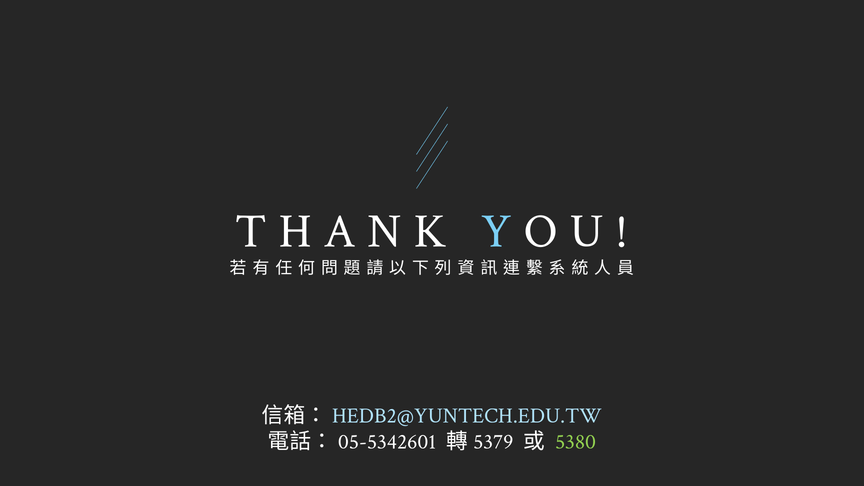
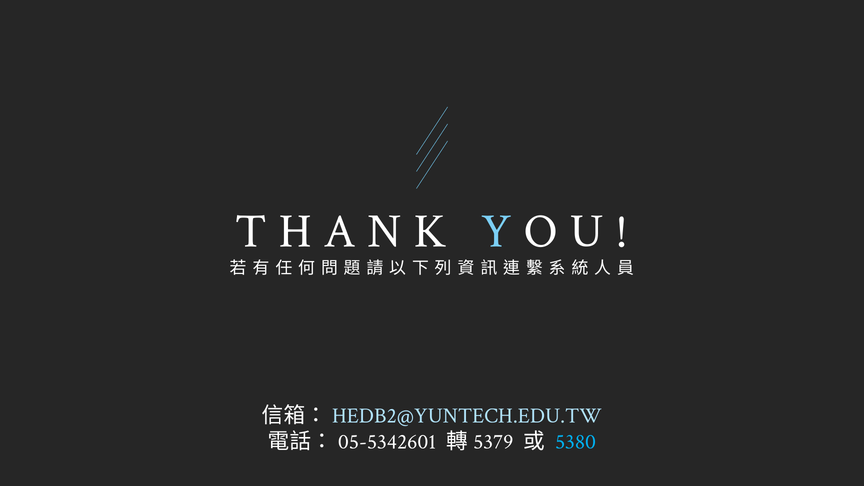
5380 colour: light green -> light blue (575, 442)
